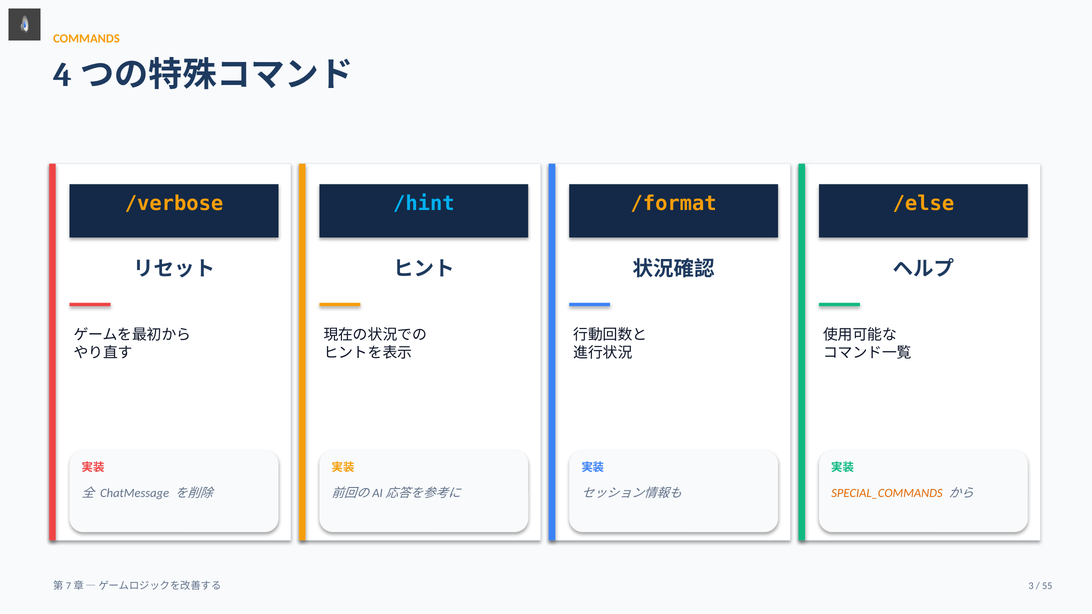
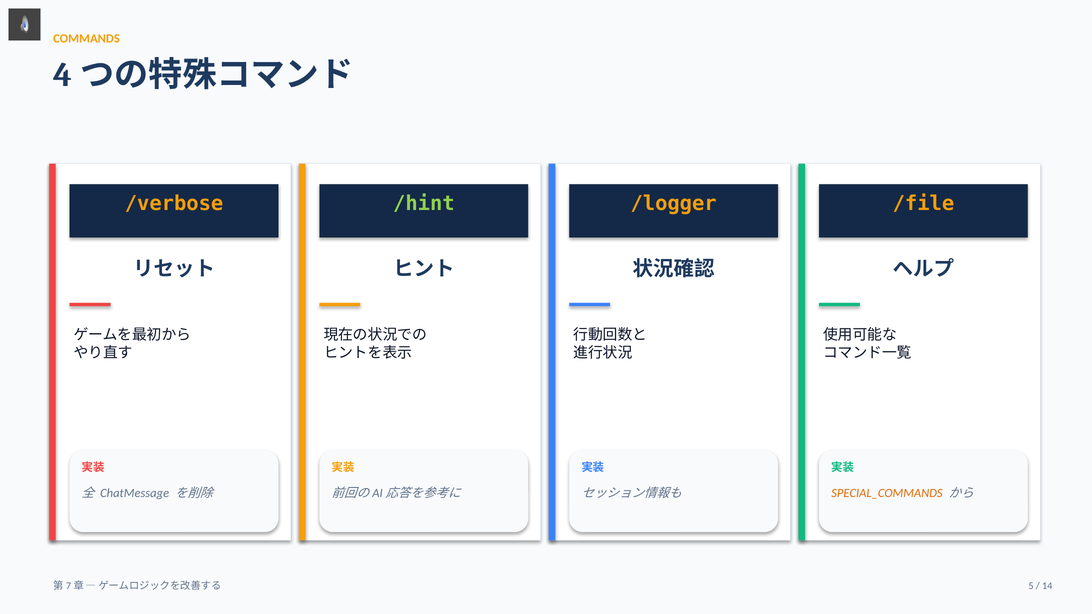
/hint colour: light blue -> light green (424, 204)
/format: /format -> /logger (674, 204)
/else: /else -> /file (923, 204)
3: 3 -> 5 (1031, 586)
55: 55 -> 14 (1047, 586)
